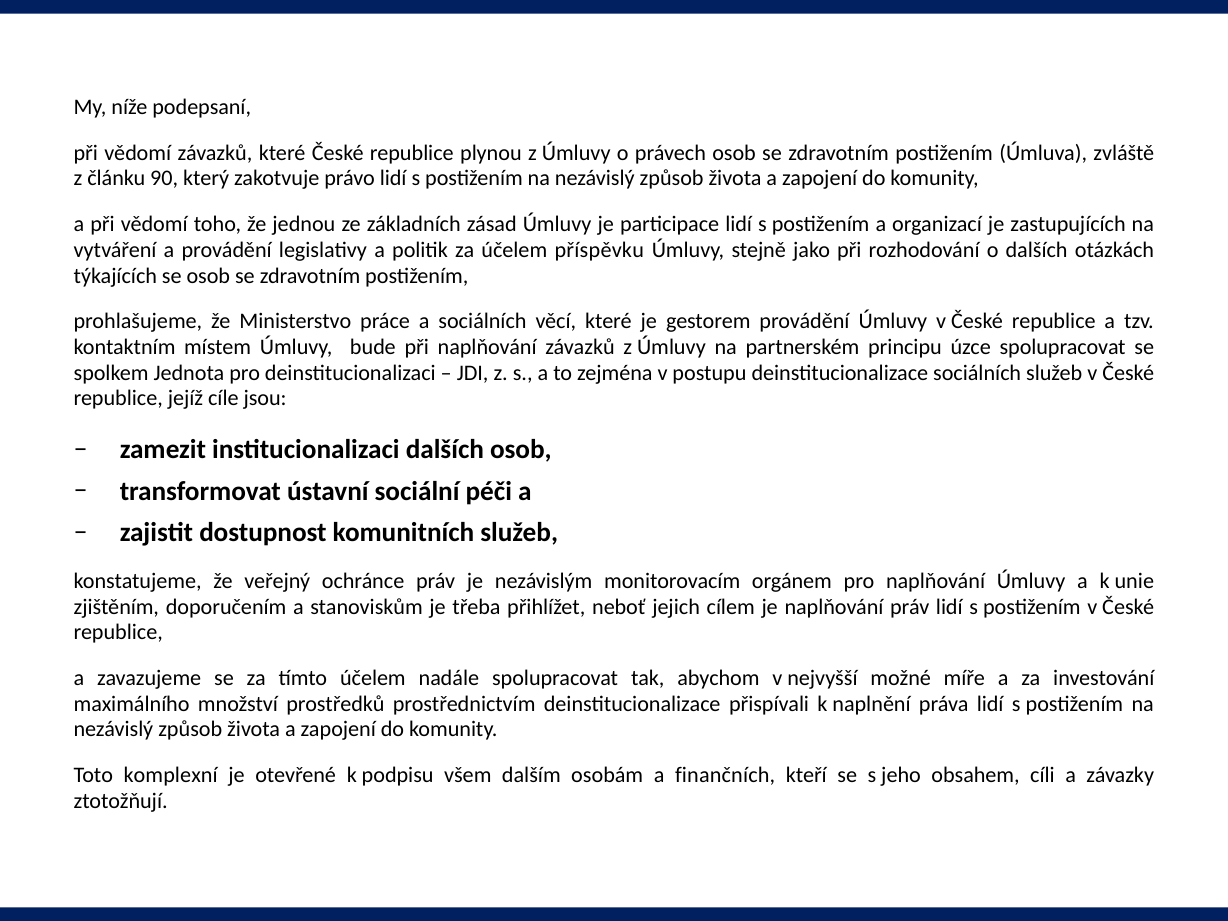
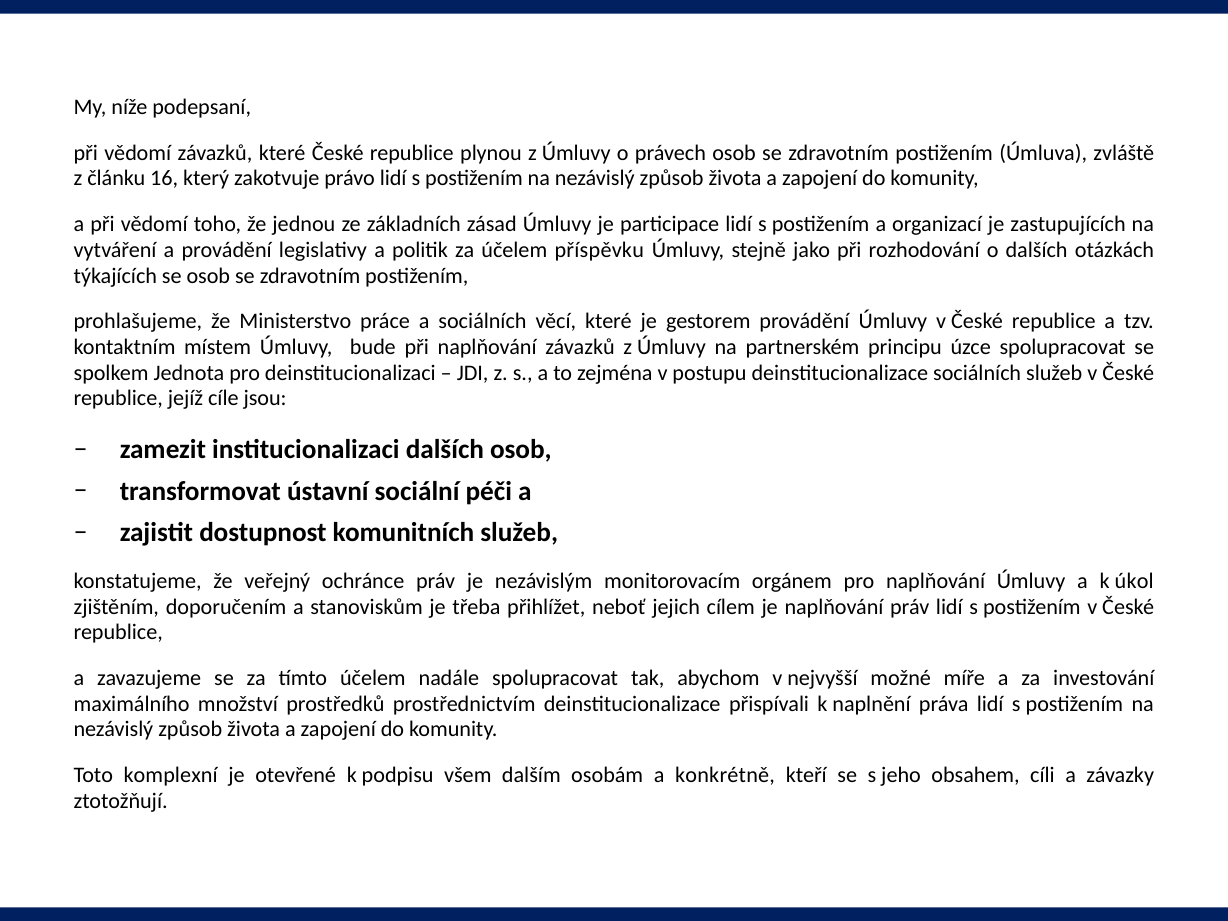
90: 90 -> 16 (164, 179)
unie: unie -> úkol (1134, 581)
finančních: finančních -> konkrétně (725, 775)
